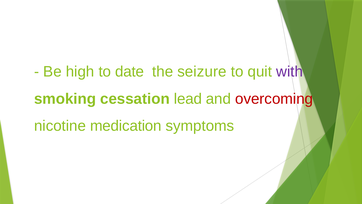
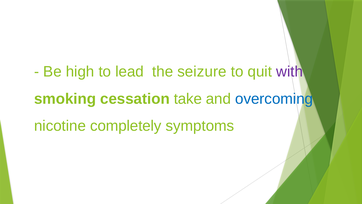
date: date -> lead (130, 71)
lead: lead -> take (188, 99)
overcoming colour: red -> blue (274, 99)
medication: medication -> completely (126, 126)
